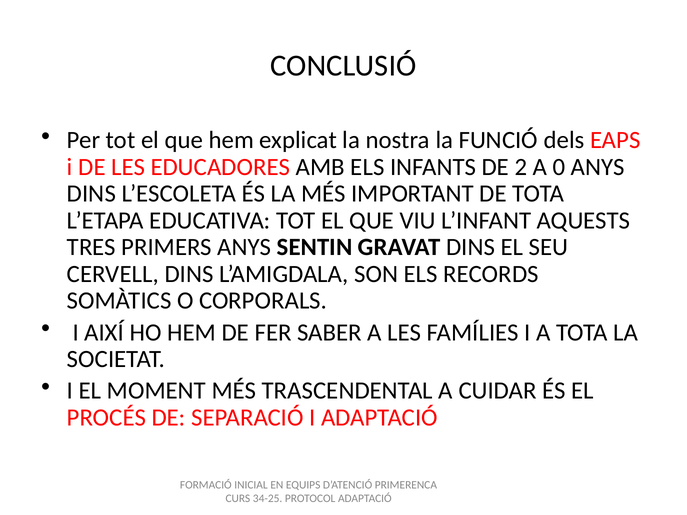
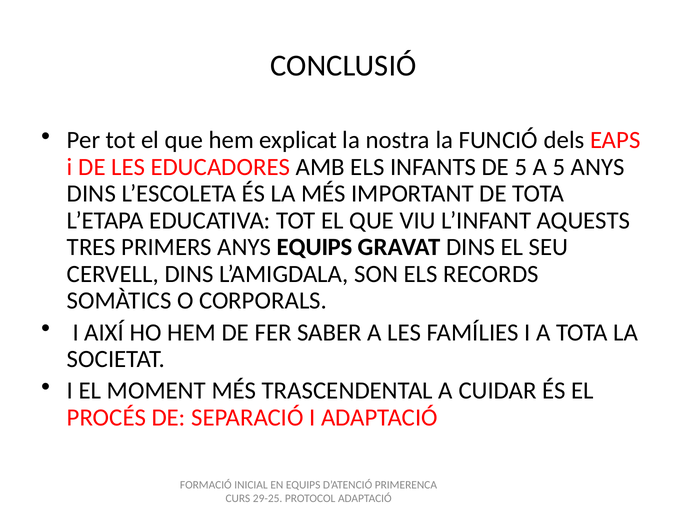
DE 2: 2 -> 5 (521, 167)
A 0: 0 -> 5 (559, 167)
ANYS SENTIN: SENTIN -> EQUIPS (315, 247)
34-25: 34-25 -> 29-25 (268, 499)
